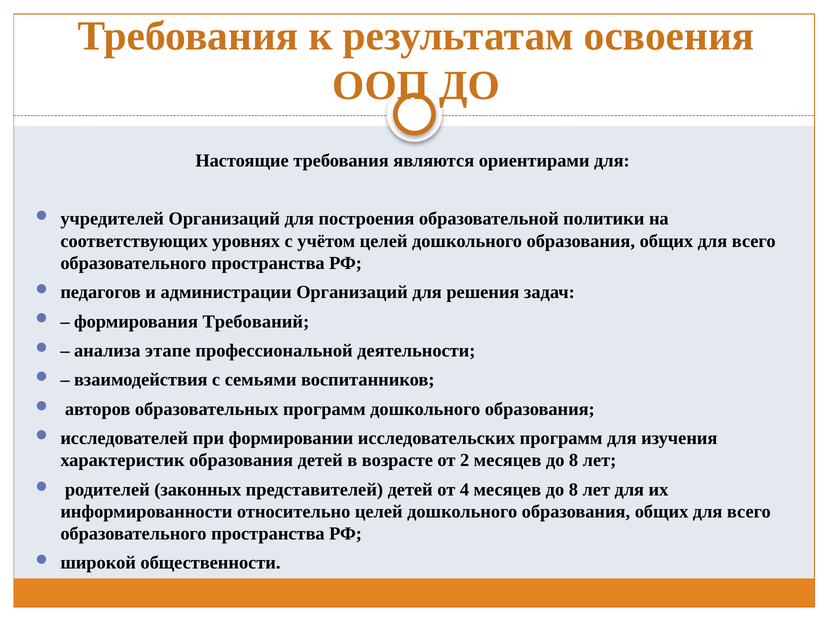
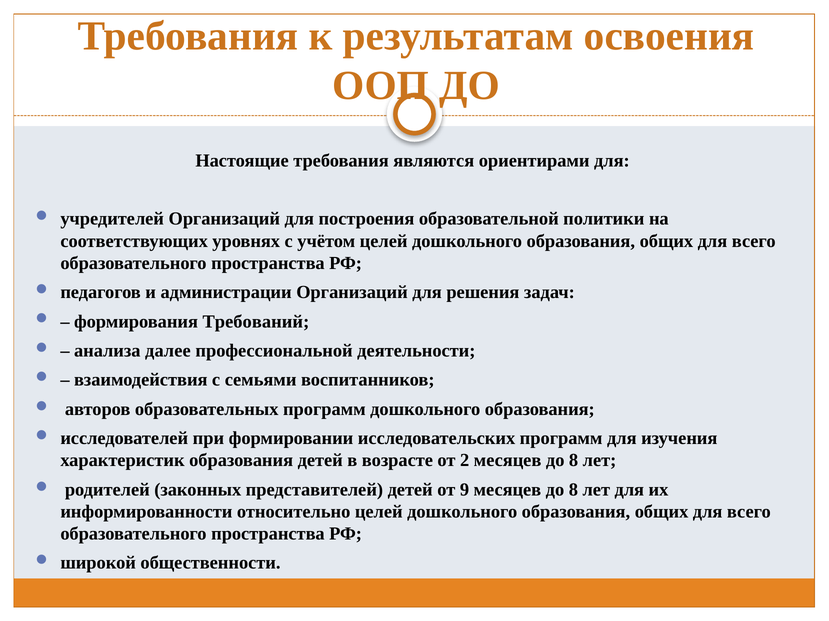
этапе: этапе -> далее (168, 351)
4: 4 -> 9 (465, 490)
